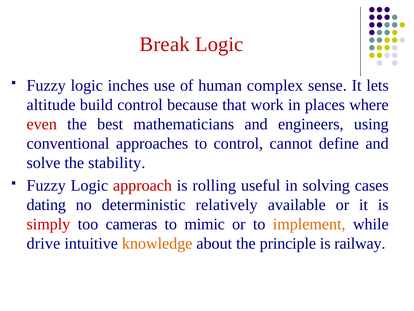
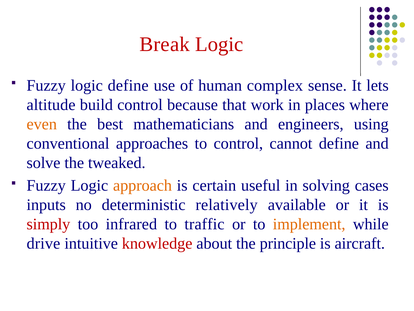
logic inches: inches -> define (128, 85)
even colour: red -> orange (42, 124)
stability: stability -> tweaked (117, 163)
approach colour: red -> orange (143, 185)
rolling: rolling -> certain (214, 185)
dating: dating -> inputs (46, 205)
cameras: cameras -> infrared (131, 224)
mimic: mimic -> traffic (204, 224)
knowledge colour: orange -> red (157, 243)
railway: railway -> aircraft (360, 243)
